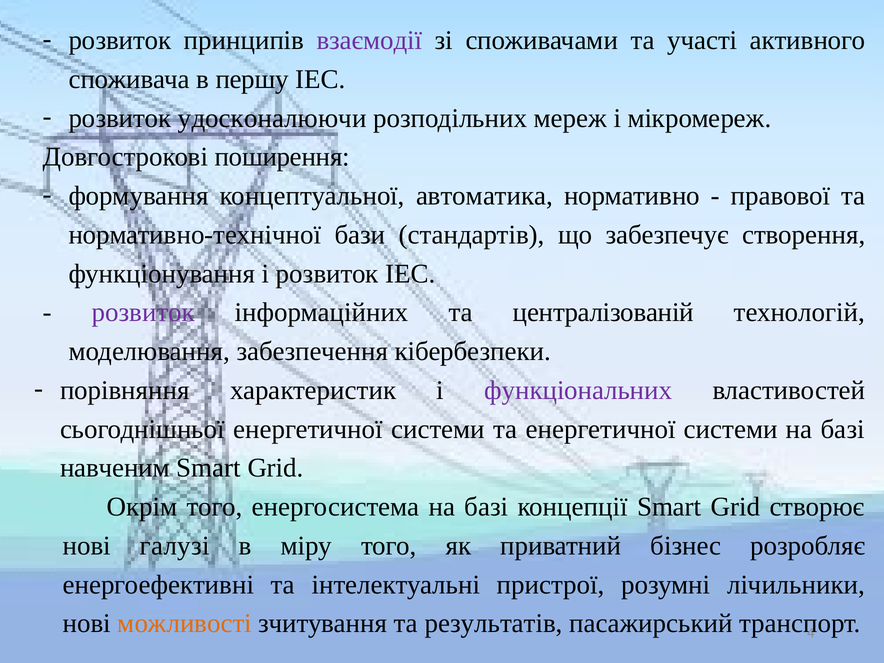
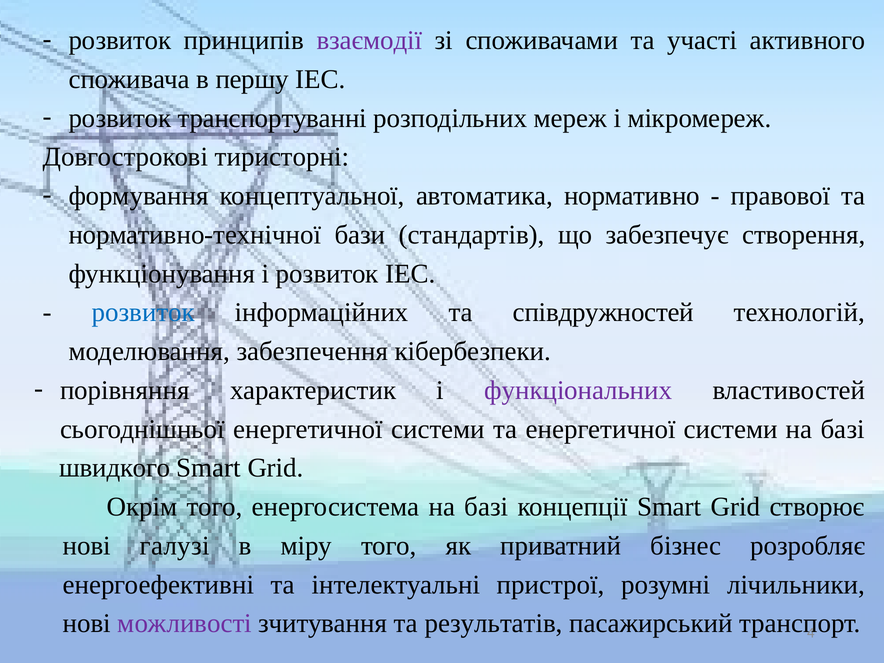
удосконалюючи: удосконалюючи -> транспортуванні (272, 118)
поширення: поширення -> тиристорні (282, 157)
розвиток colour: purple -> blue (143, 312)
централізованій: централізованій -> співдружностей (603, 312)
навченим: навченим -> швидкого (115, 468)
можливості colour: orange -> purple (185, 623)
